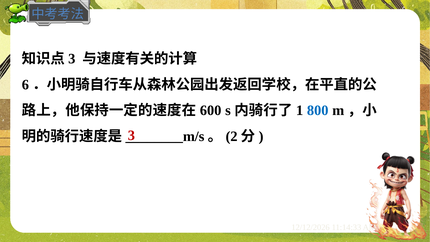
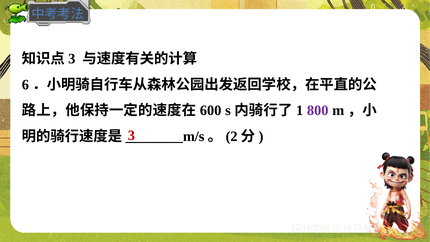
800 colour: blue -> purple (318, 110)
